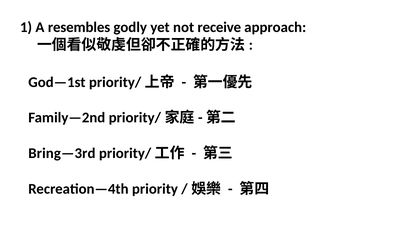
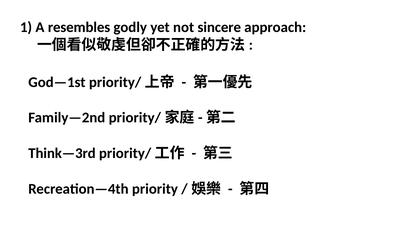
receive: receive -> sincere (219, 27)
Bring—3rd: Bring—3rd -> Think—3rd (62, 153)
